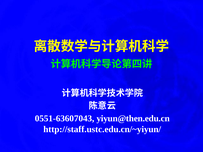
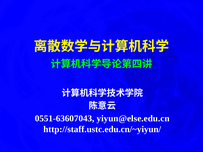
yiyun@then.edu.cn: yiyun@then.edu.cn -> yiyun@else.edu.cn (133, 119)
